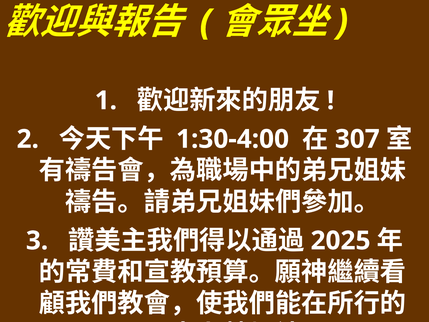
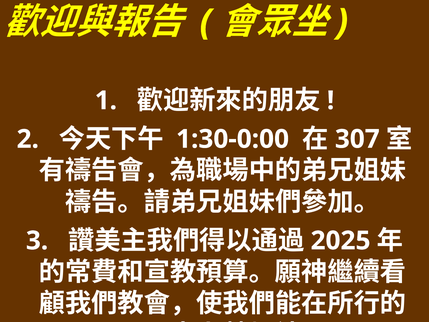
1:30-4:00: 1:30-4:00 -> 1:30-0:00 (233, 139)
